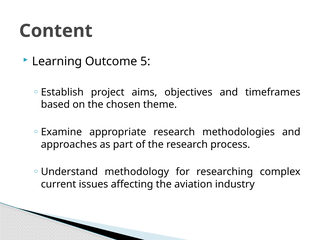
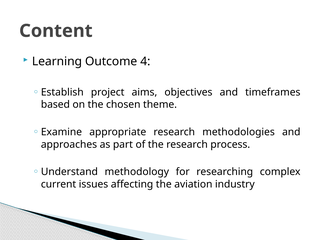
5: 5 -> 4 (145, 61)
